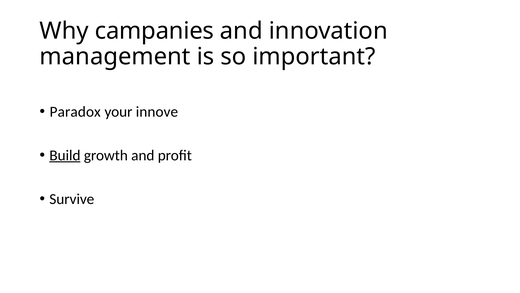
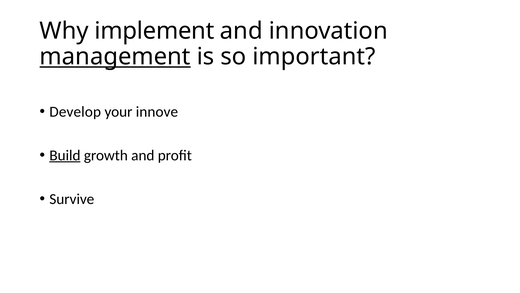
campanies: campanies -> implement (154, 31)
management underline: none -> present (115, 57)
Paradox: Paradox -> Develop (75, 112)
